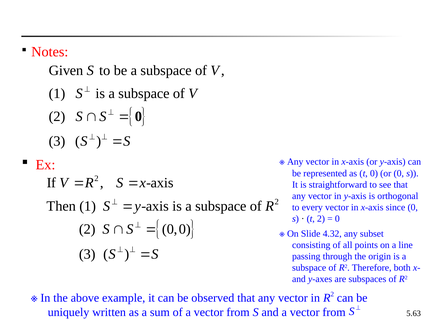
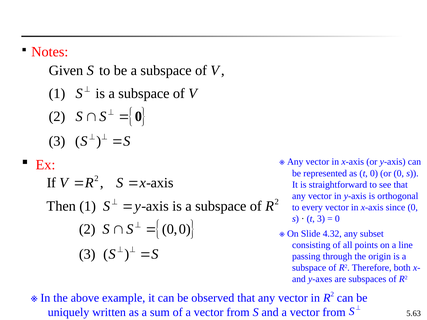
t 2: 2 -> 3 (321, 219)
